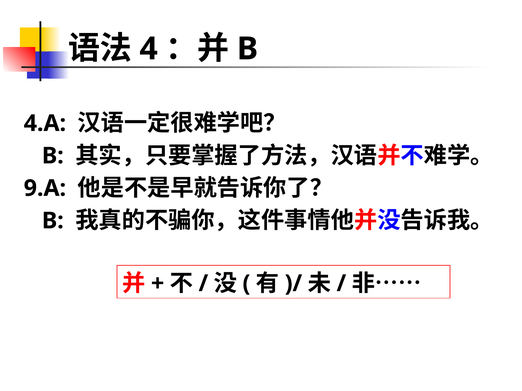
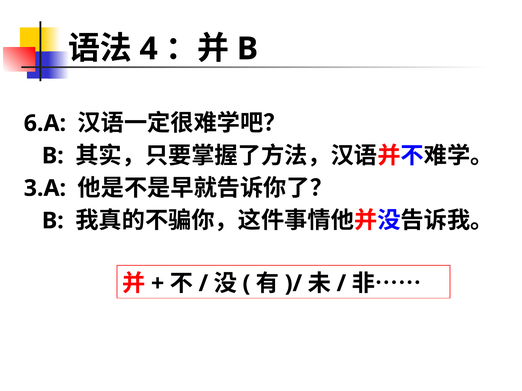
4.A: 4.A -> 6.A (45, 123)
9.A: 9.A -> 3.A (45, 188)
